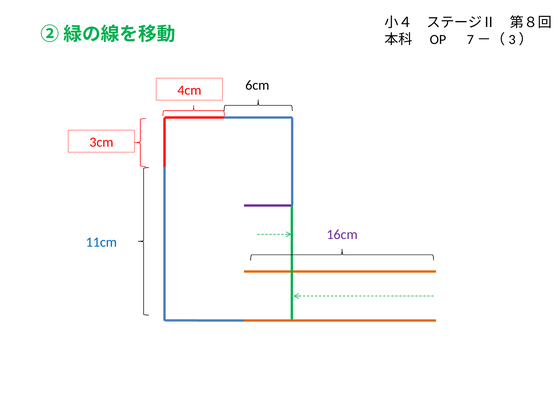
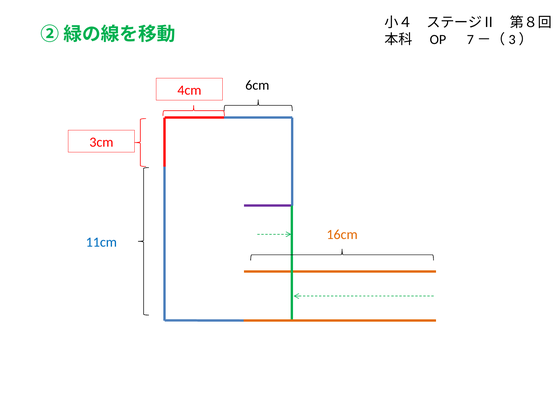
16cm colour: purple -> orange (342, 235)
